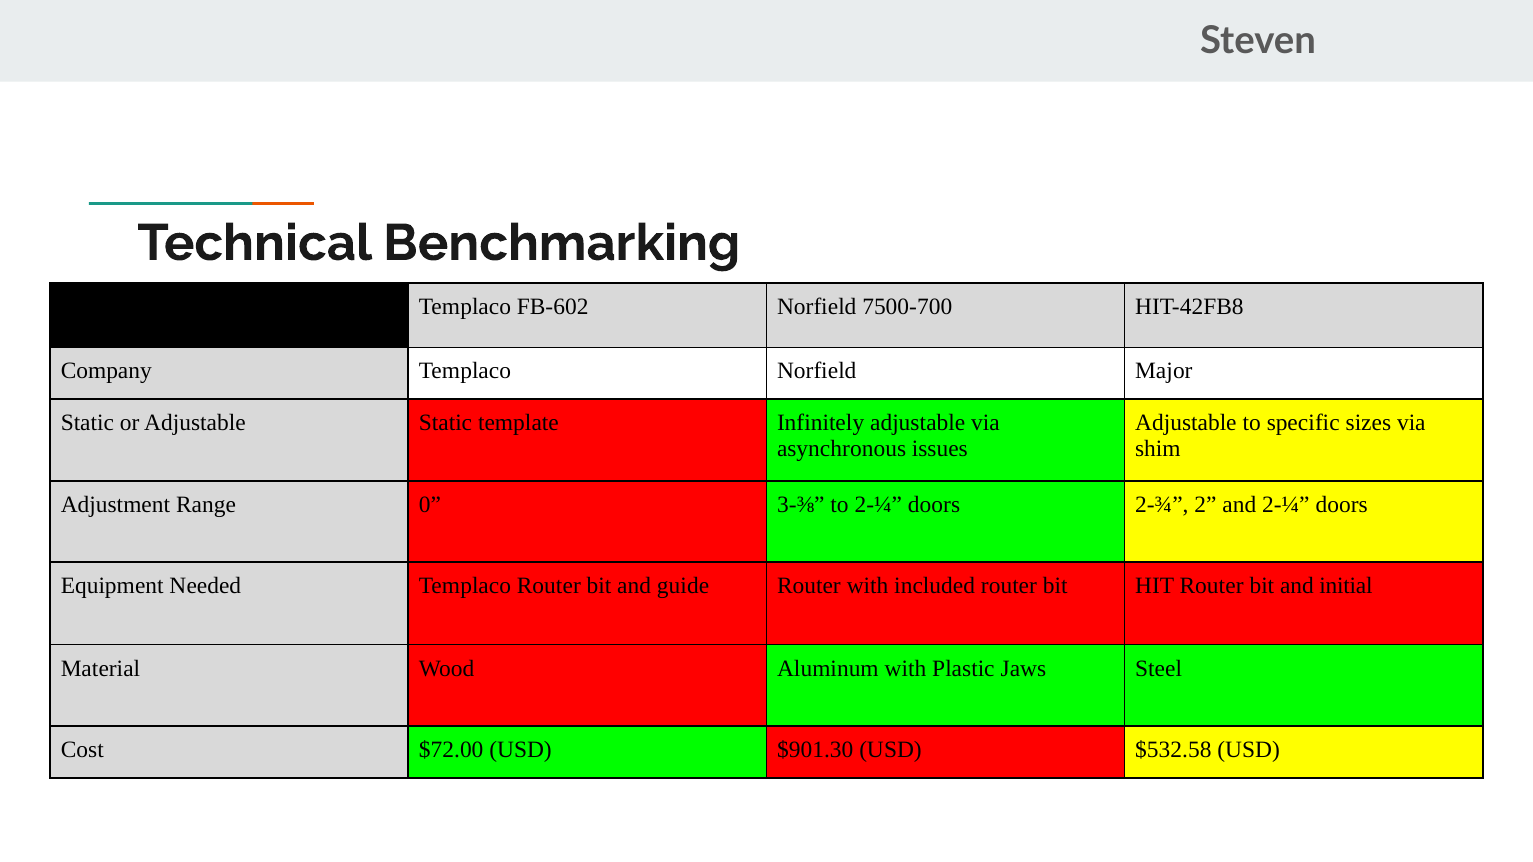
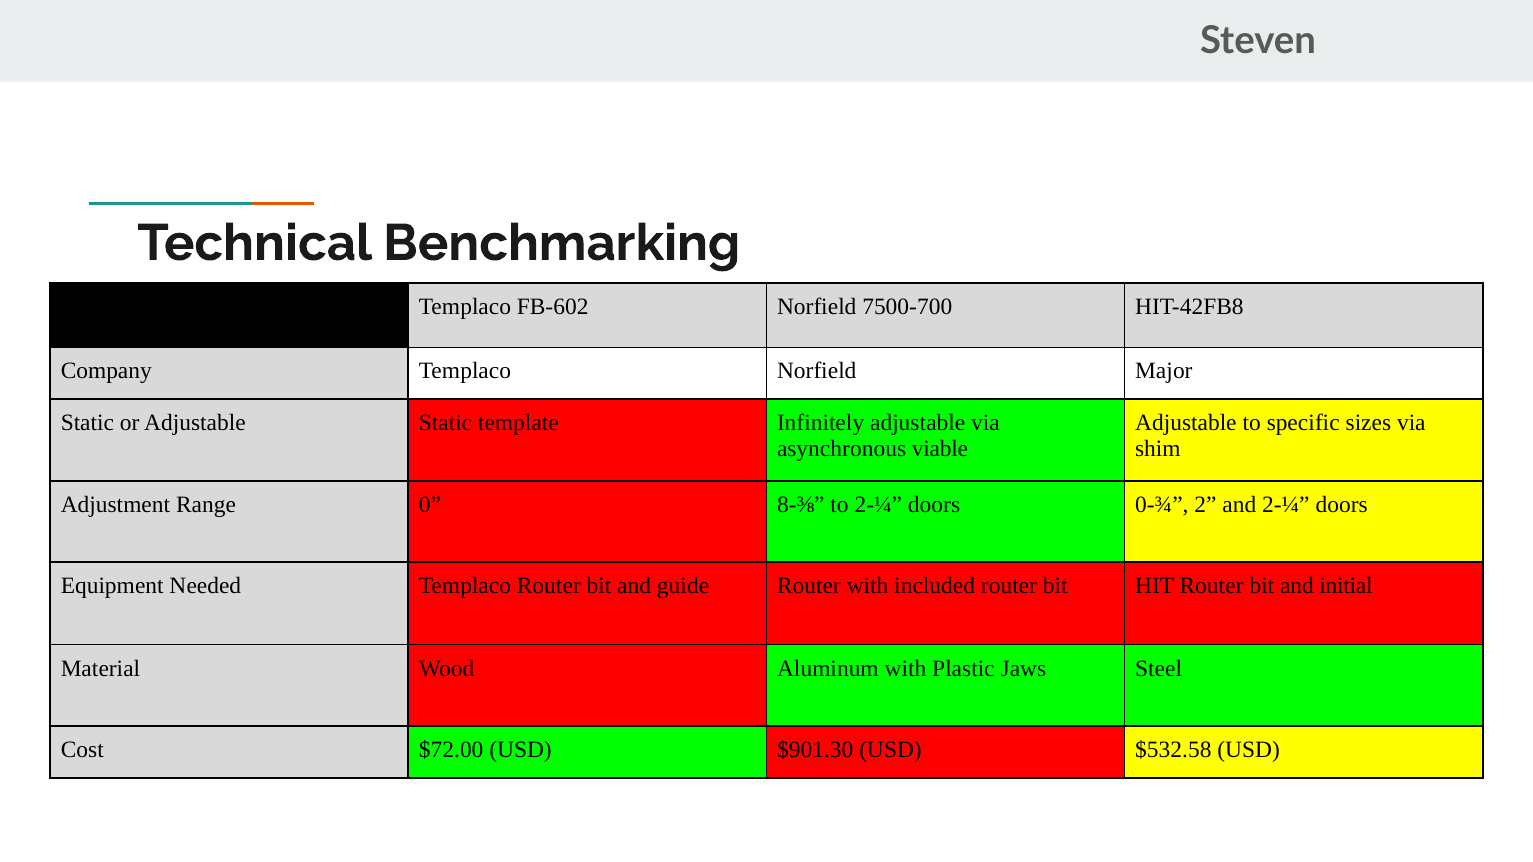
issues: issues -> viable (940, 449)
3-⅜: 3-⅜ -> 8-⅜ (801, 505)
2-¾: 2-¾ -> 0-¾ (1162, 505)
